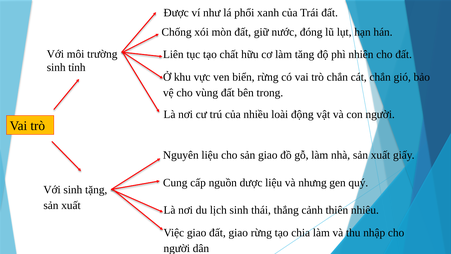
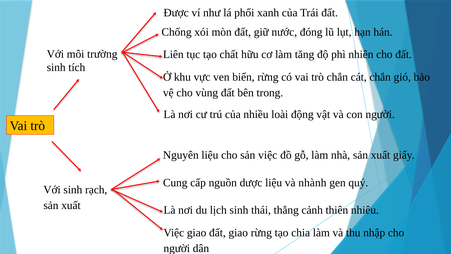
tỉnh: tỉnh -> tích (77, 67)
sản giao: giao -> việc (268, 155)
nhưng: nhưng -> nhành (312, 183)
tặng: tặng -> rạch (96, 189)
